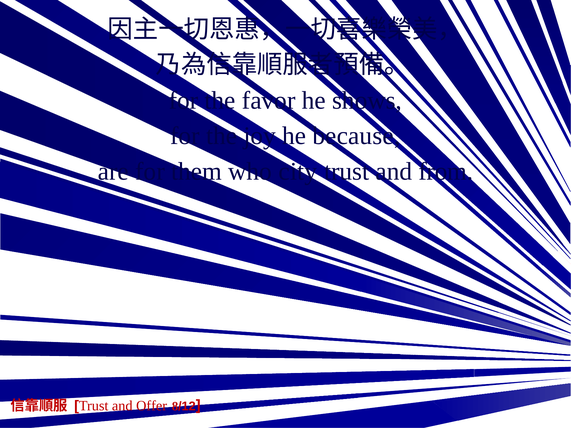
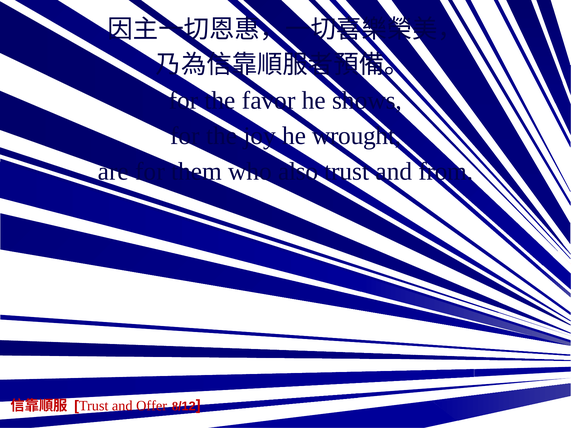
because: because -> wrought (357, 136)
city: city -> also (298, 172)
